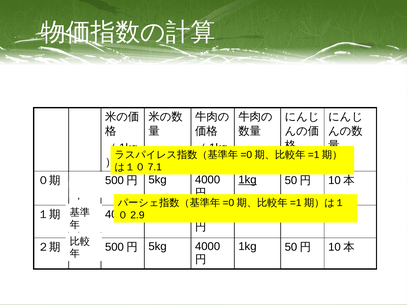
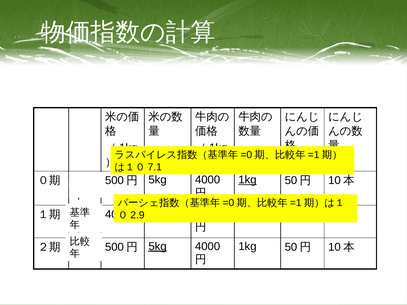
5kg underline: none -> present (158, 247)
